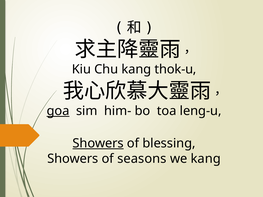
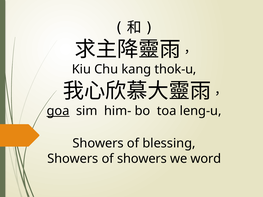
Showers underline: present -> none (98, 144)
of seasons: seasons -> showers (142, 159)
we kang: kang -> word (206, 159)
